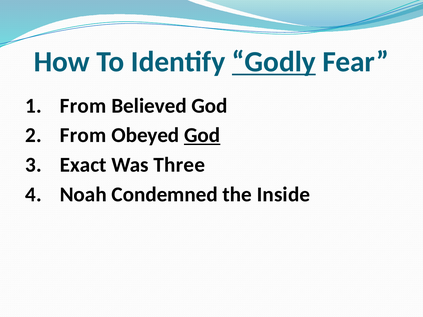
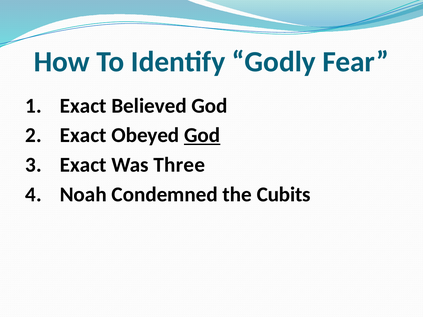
Godly underline: present -> none (274, 62)
From: From -> Exact (83, 106)
From: From -> Exact (83, 135)
Inside: Inside -> Cubits (284, 195)
